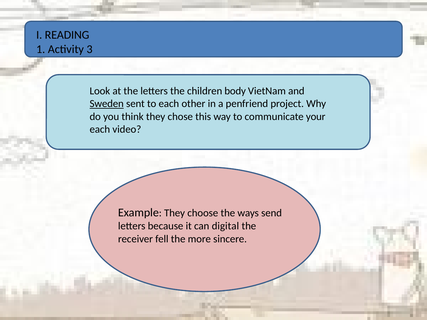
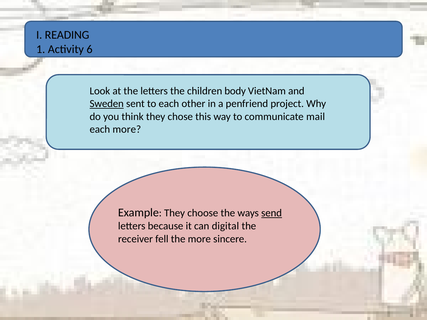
3: 3 -> 6 (90, 49)
your: your -> mail (316, 117)
each video: video -> more (127, 130)
send underline: none -> present (272, 213)
